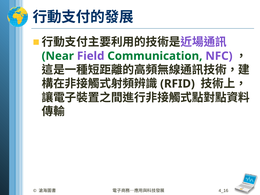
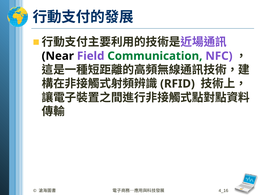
Near colour: green -> black (58, 56)
